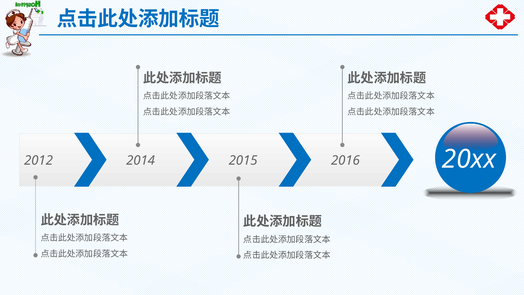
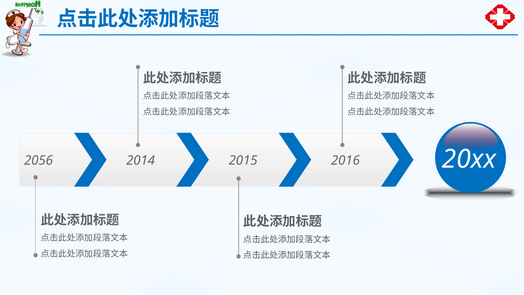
2012: 2012 -> 2056 (38, 160)
